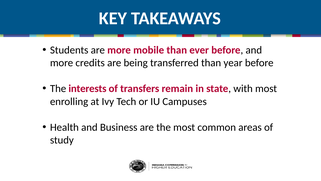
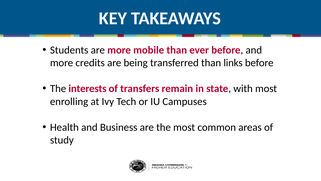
year: year -> links (233, 63)
